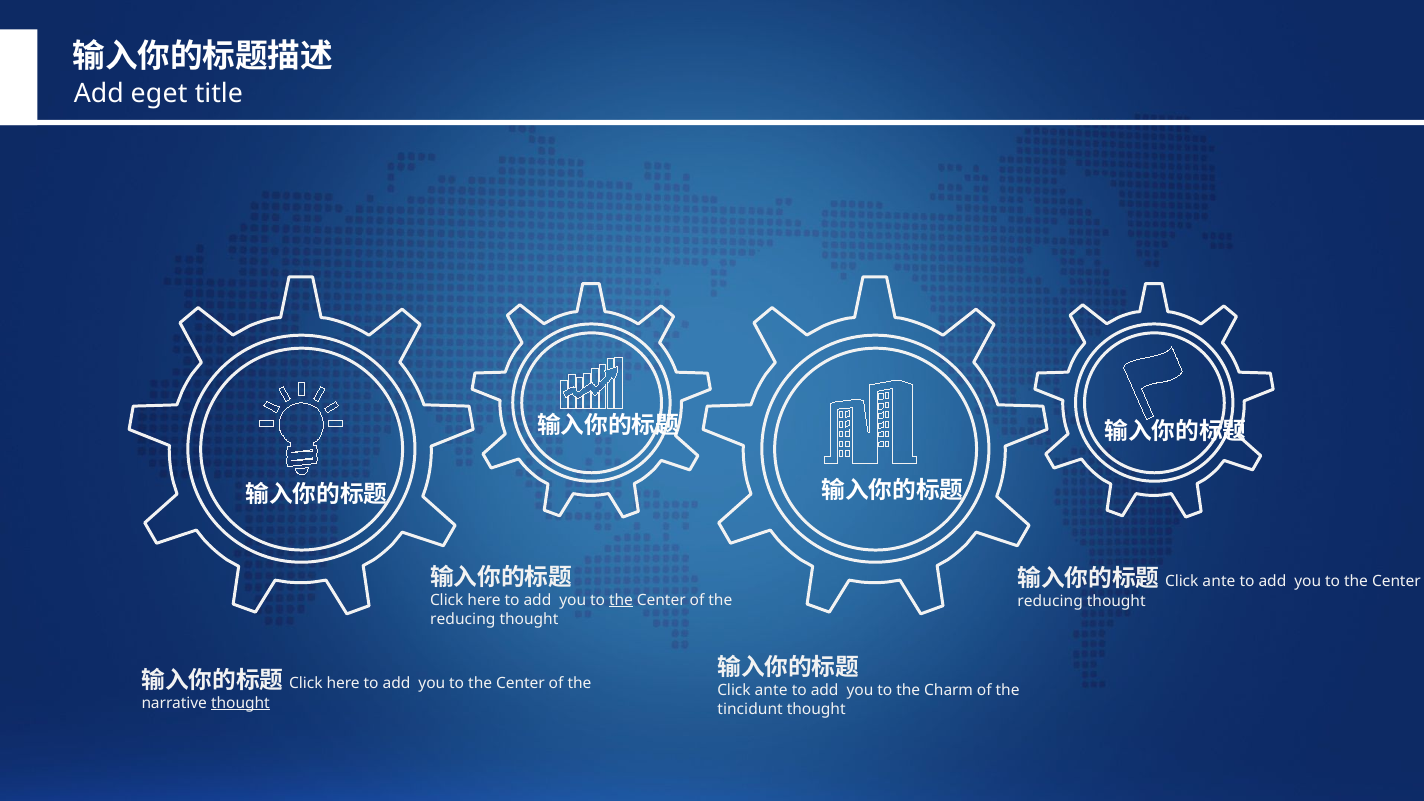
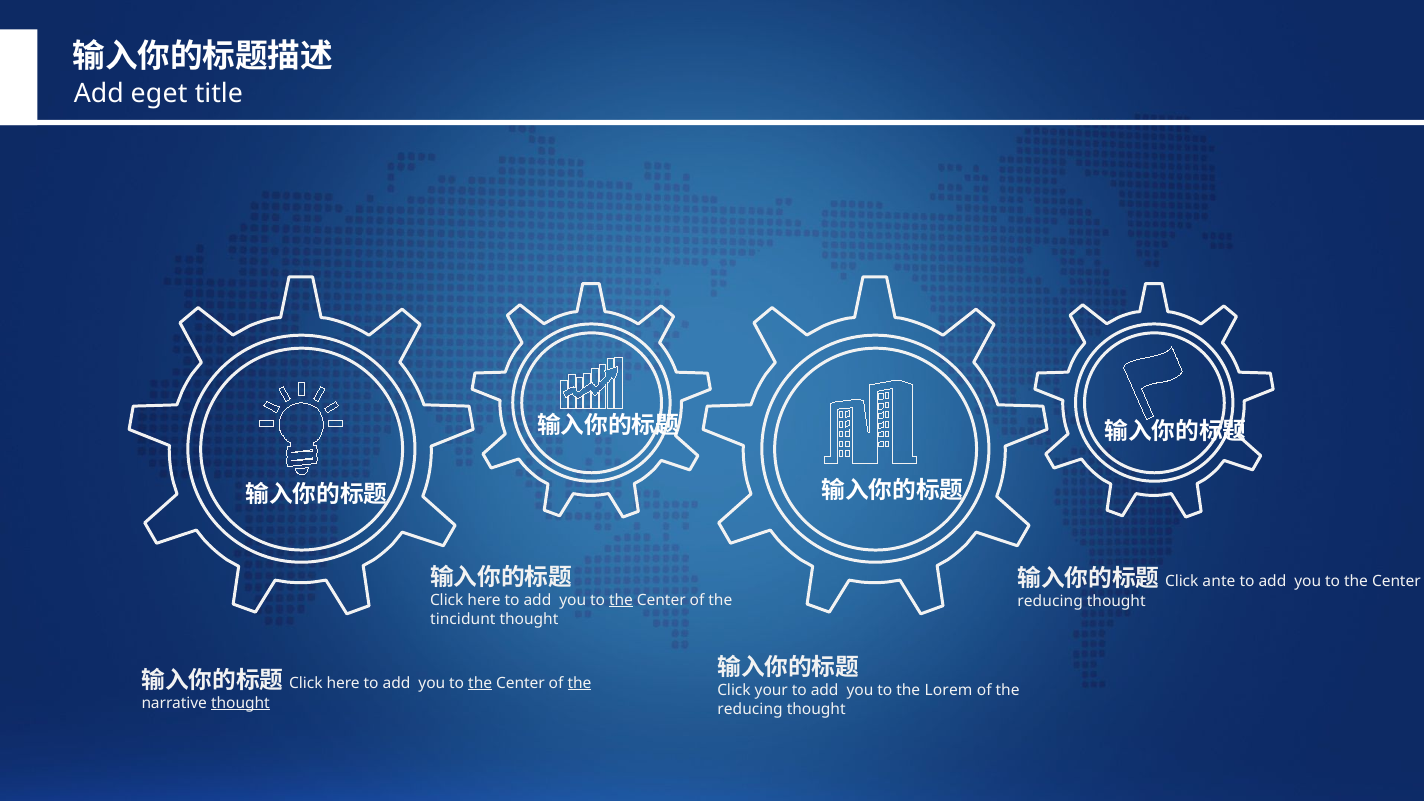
reducing: reducing -> tincidunt (463, 619)
the underline: none -> present (480, 683)
the underline: none -> present (580, 683)
ante: ante -> your (771, 691)
Charm: Charm -> Lorem (949, 691)
tincidunt: tincidunt -> reducing (750, 709)
